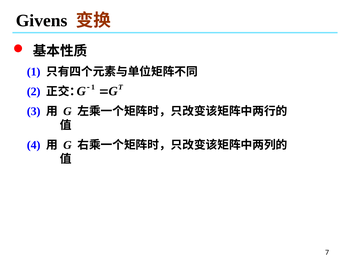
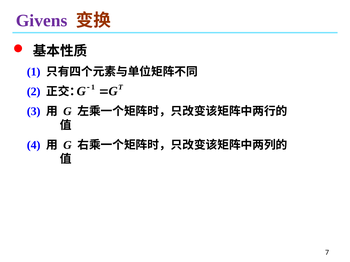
Givens colour: black -> purple (42, 21)
